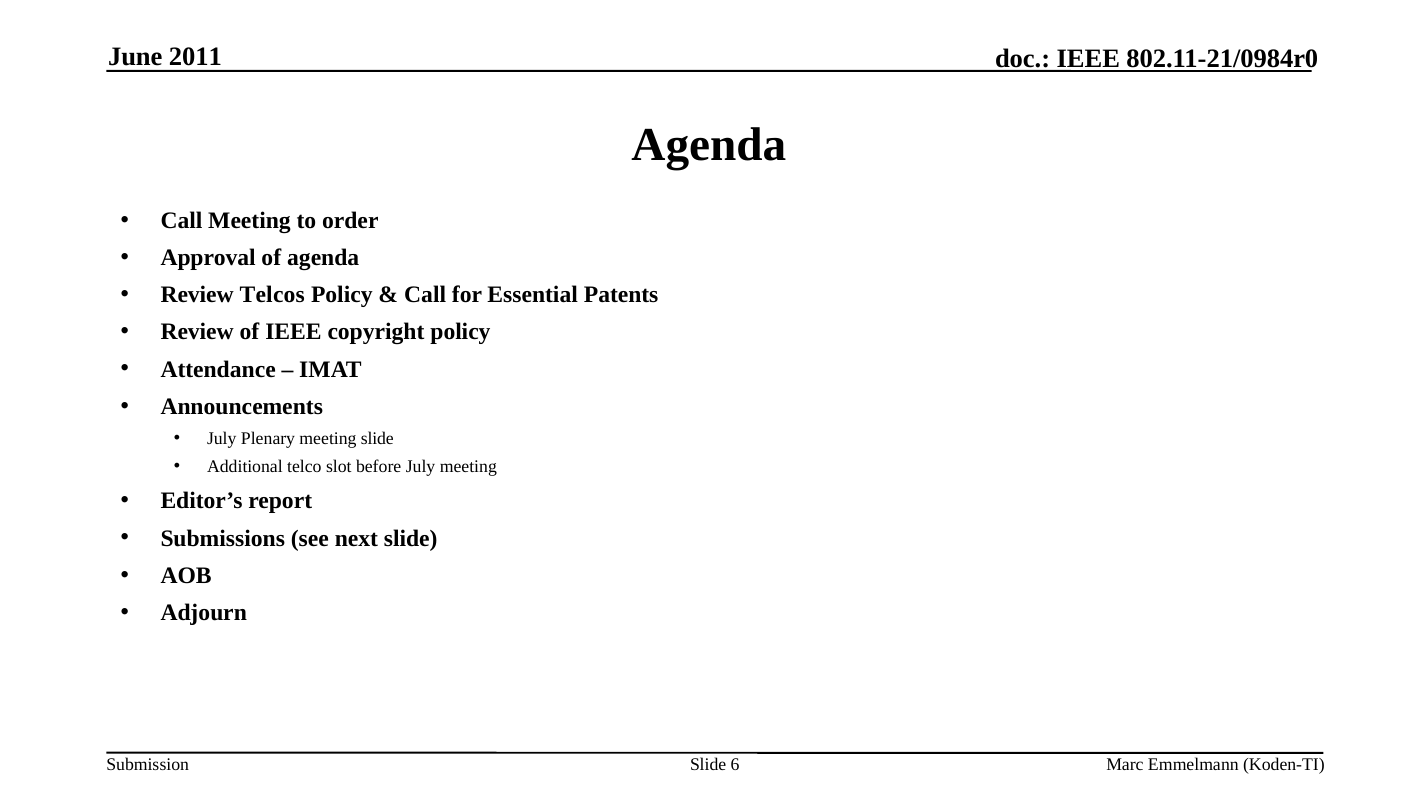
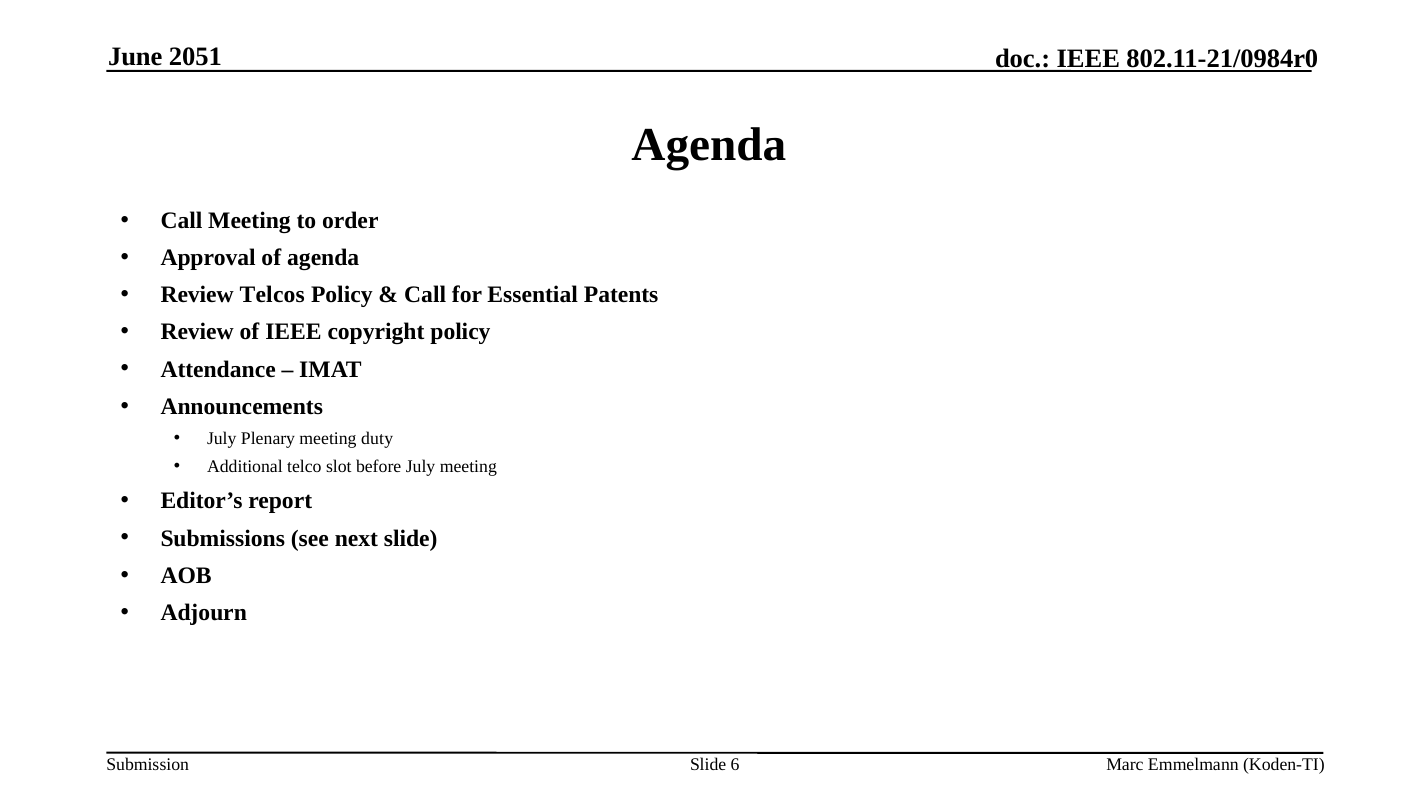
2011: 2011 -> 2051 (196, 56)
meeting slide: slide -> duty (377, 439)
